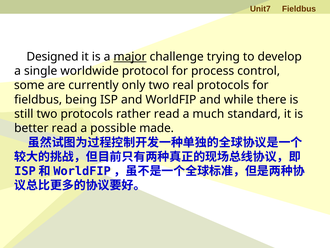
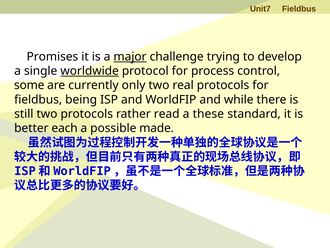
Designed: Designed -> Promises (52, 57)
worldwide underline: none -> present (90, 71)
much: much -> these (208, 114)
better read: read -> each (65, 128)
